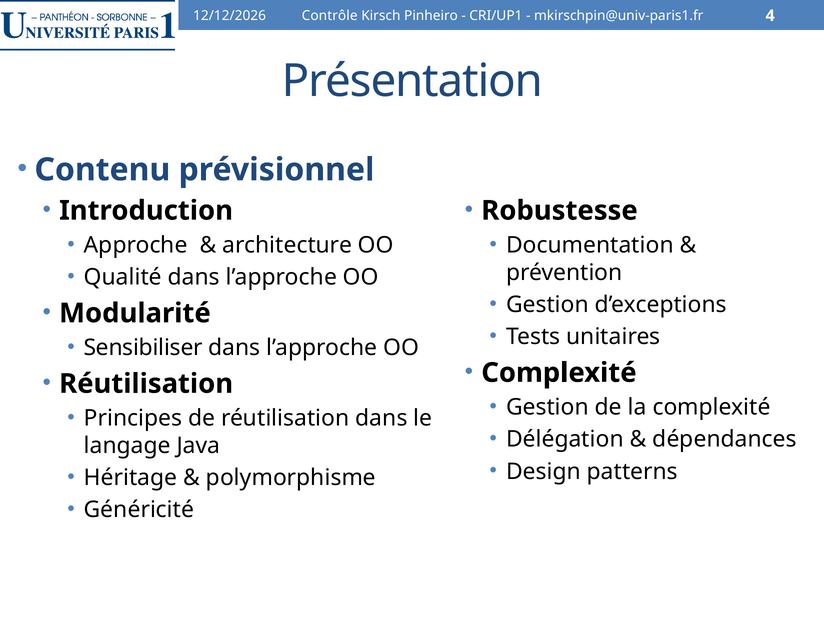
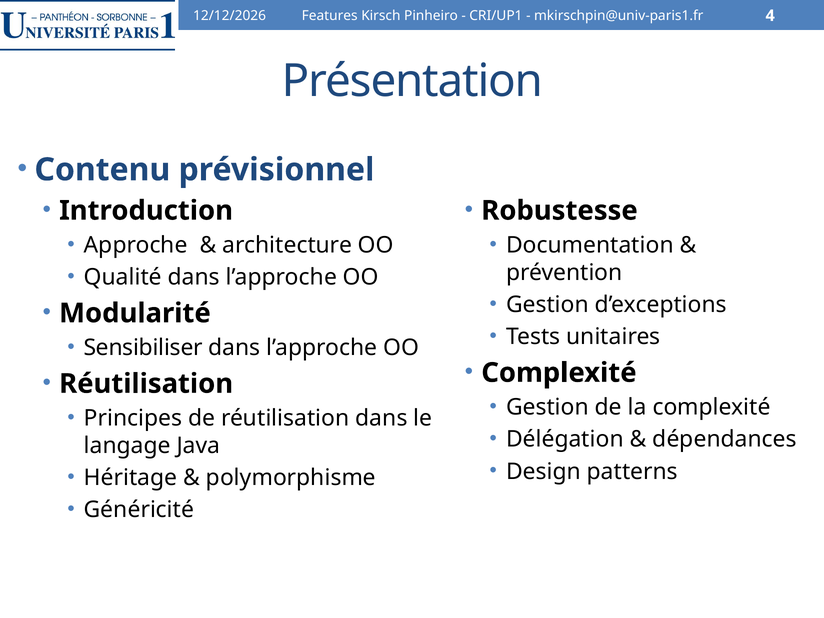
Contrôle: Contrôle -> Features (330, 16)
